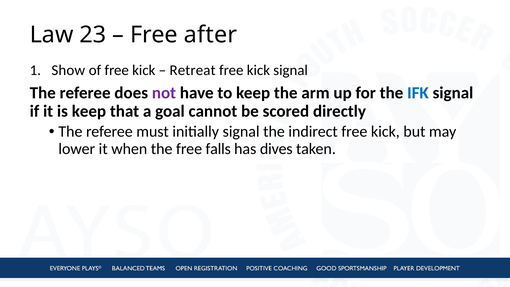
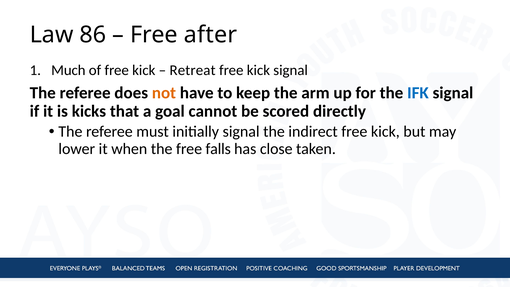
23: 23 -> 86 (93, 35)
Show: Show -> Much (68, 70)
not colour: purple -> orange (164, 93)
is keep: keep -> kicks (89, 111)
dives: dives -> close (276, 149)
